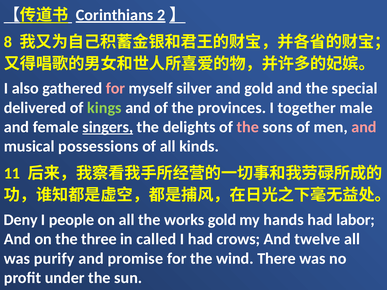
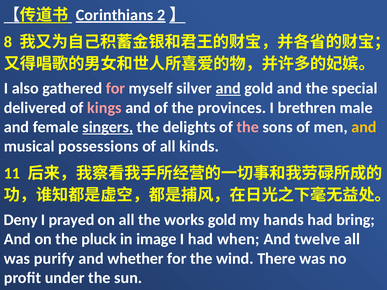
and underline: none -> present (228, 88)
kings colour: light green -> pink (104, 108)
together: together -> brethren (307, 108)
and colour: pink -> yellow (364, 127)
people: people -> prayed (72, 220)
labor: labor -> bring (356, 220)
three: three -> pluck (99, 239)
called: called -> image (156, 239)
crows: crows -> when (238, 239)
promise: promise -> whether (136, 259)
